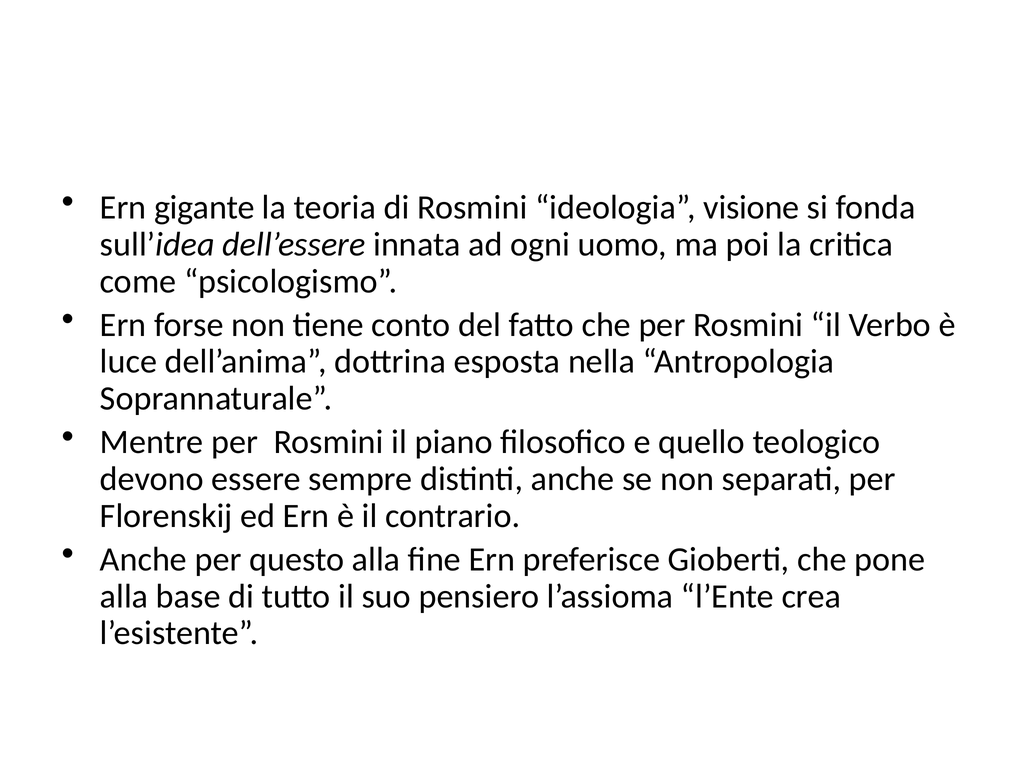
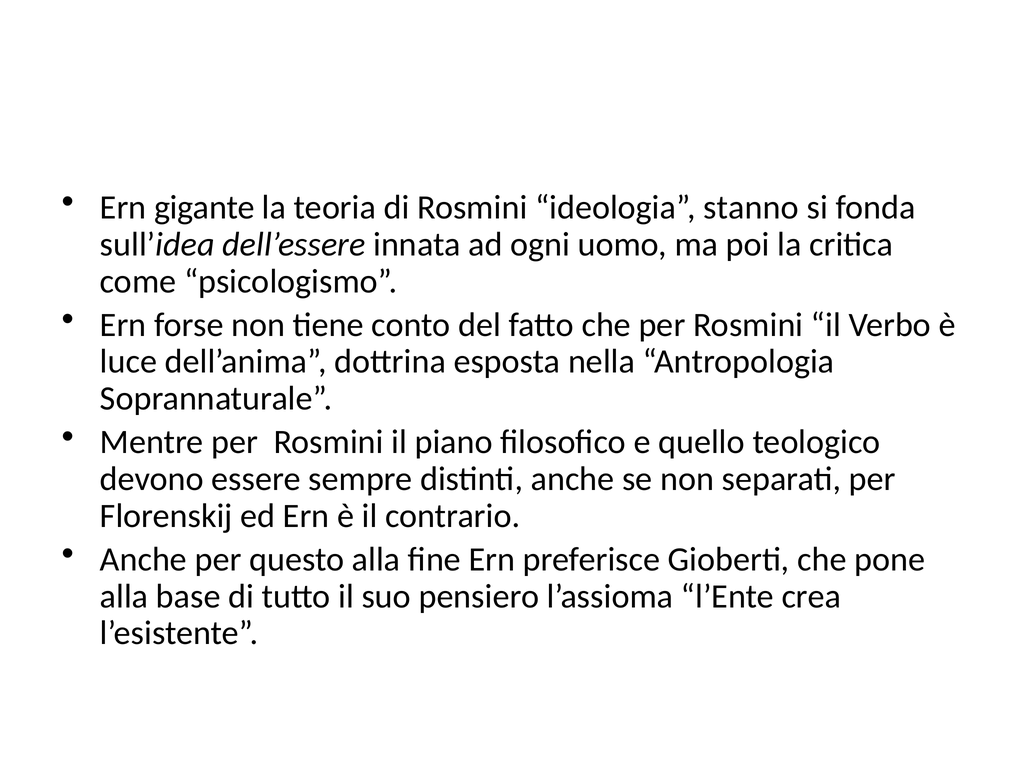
visione: visione -> stanno (751, 207)
